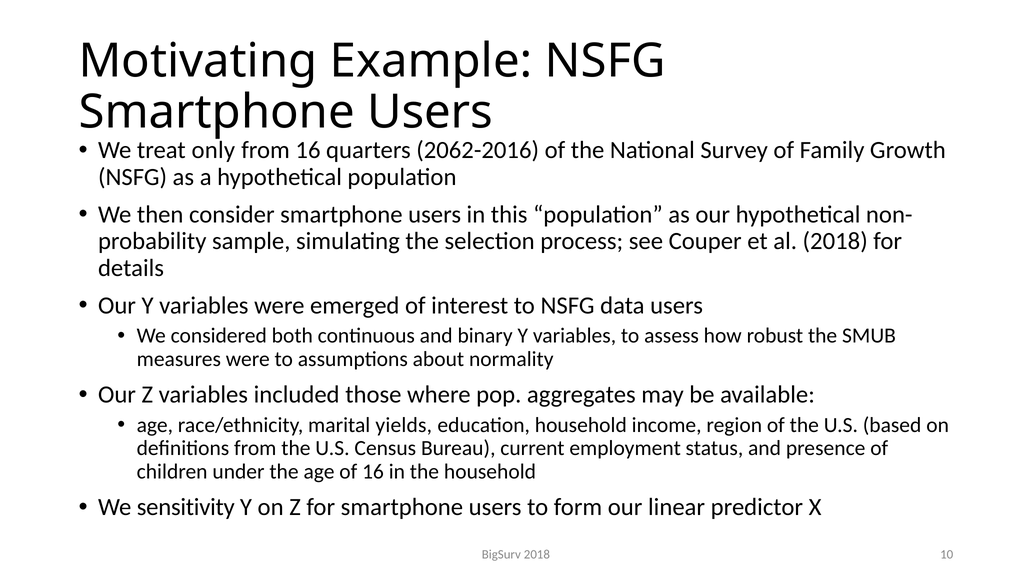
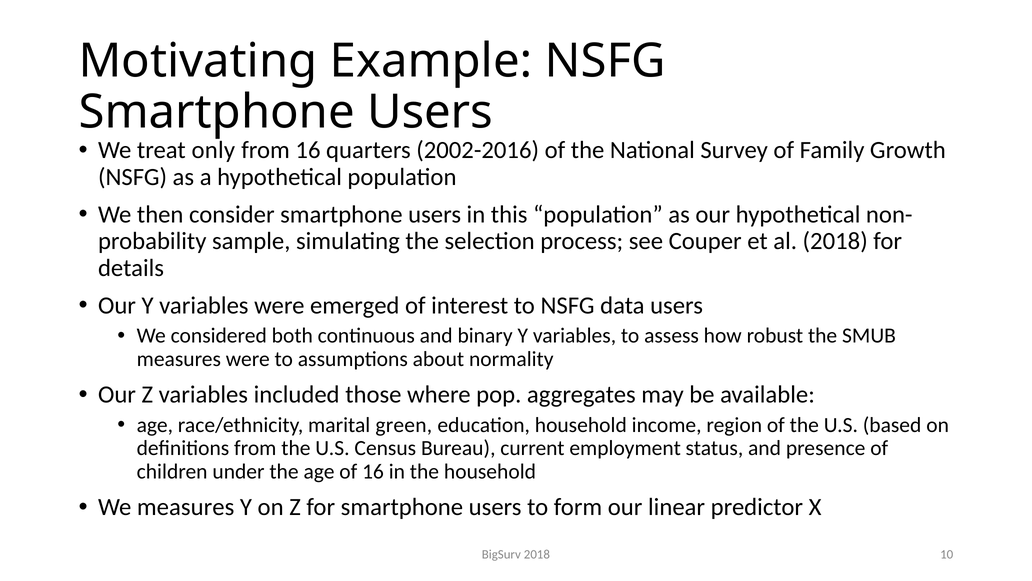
2062-2016: 2062-2016 -> 2002-2016 (478, 150)
yields: yields -> green (404, 425)
We sensitivity: sensitivity -> measures (186, 507)
